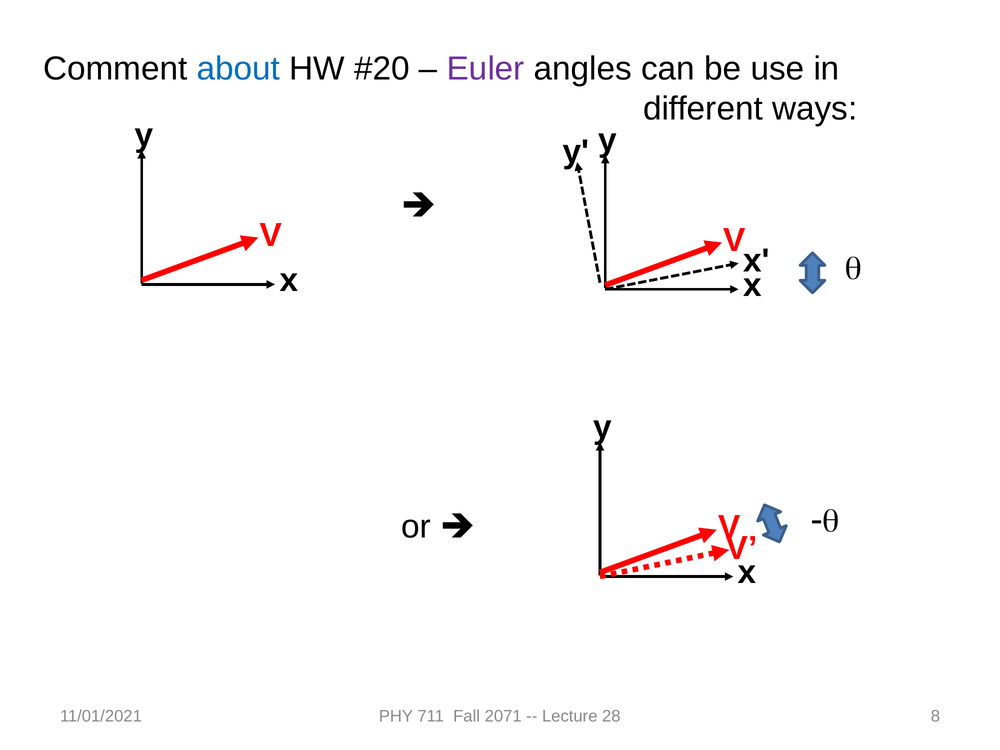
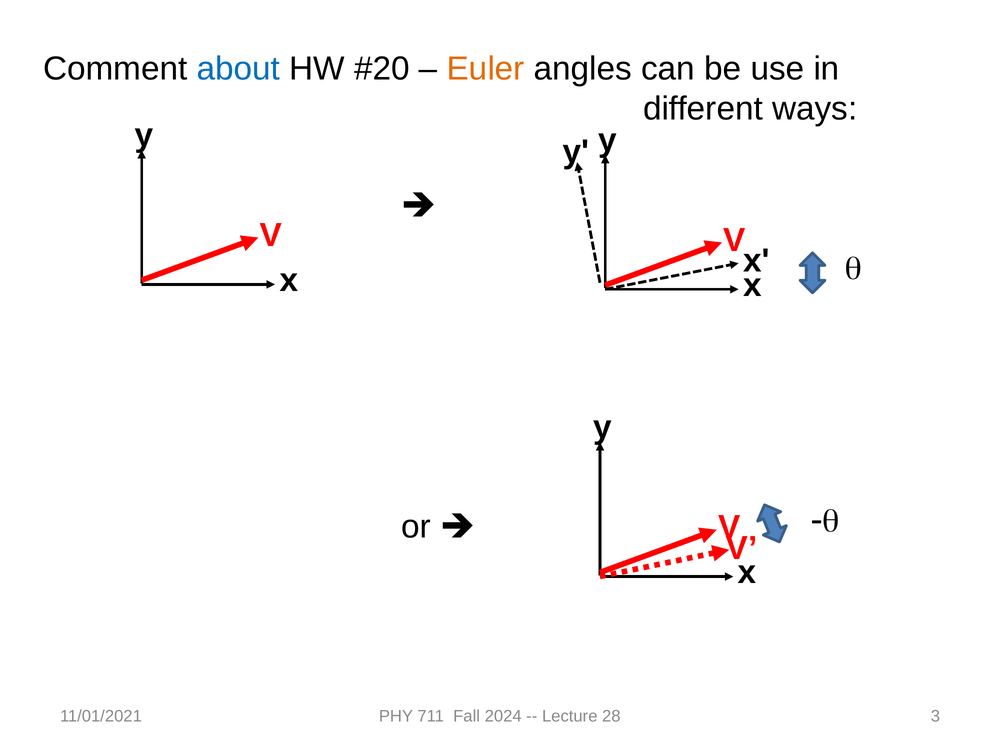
Euler colour: purple -> orange (486, 69)
2071: 2071 -> 2024 (503, 716)
8: 8 -> 3 (935, 716)
